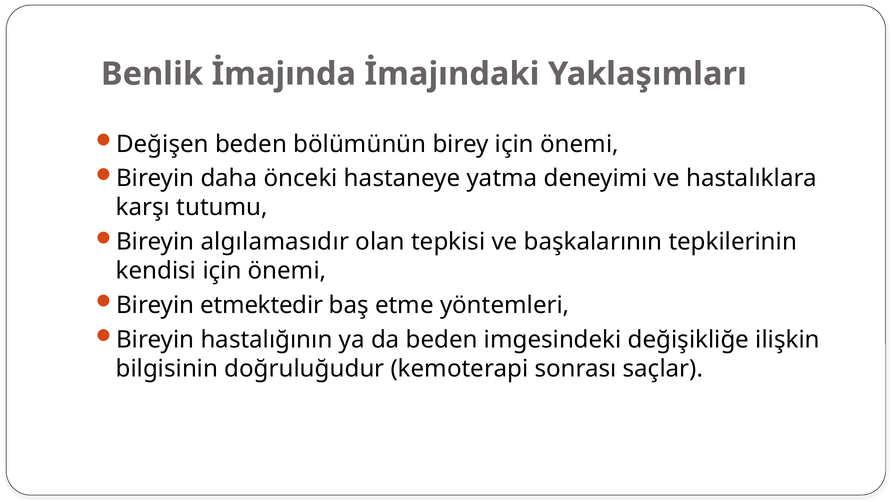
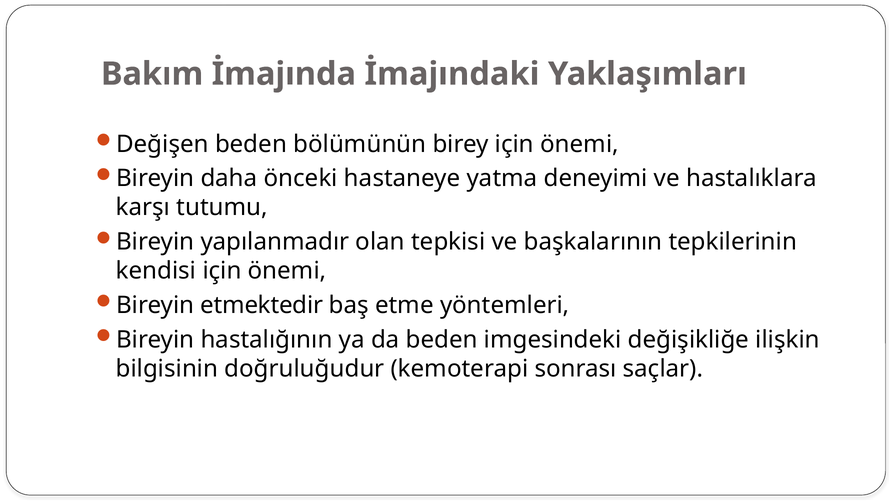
Benlik: Benlik -> Bakım (152, 74)
algılamasıdır: algılamasıdır -> yapılanmadır (275, 242)
